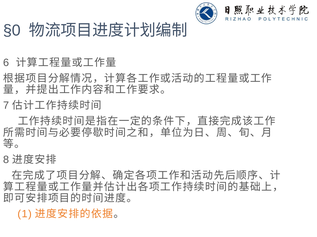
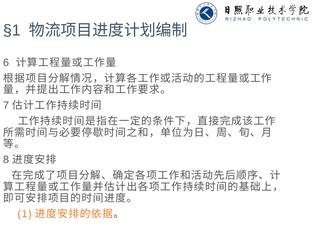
§0: §0 -> §1 (12, 30)
